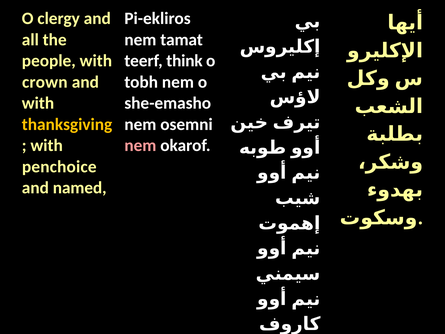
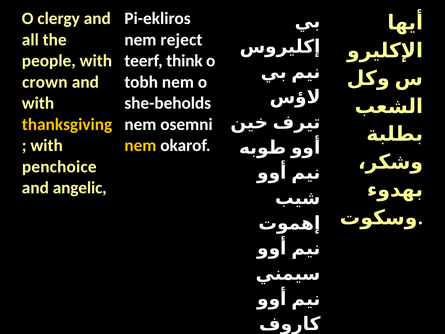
tamat: tamat -> reject (181, 40)
she-emasho: she-emasho -> she-beholds (168, 103)
nem colour: pink -> yellow (140, 145)
named: named -> angelic (80, 188)
